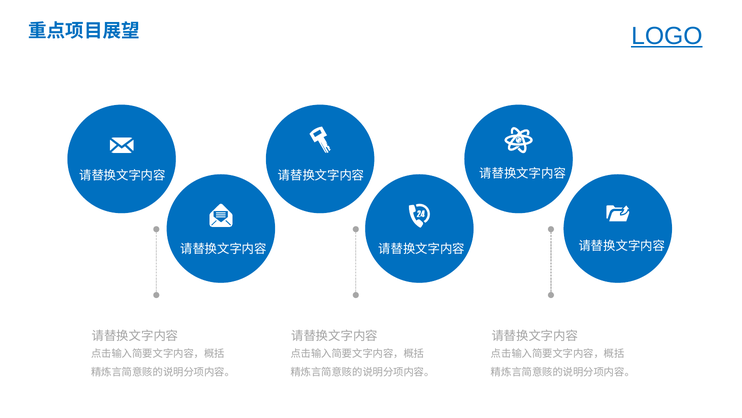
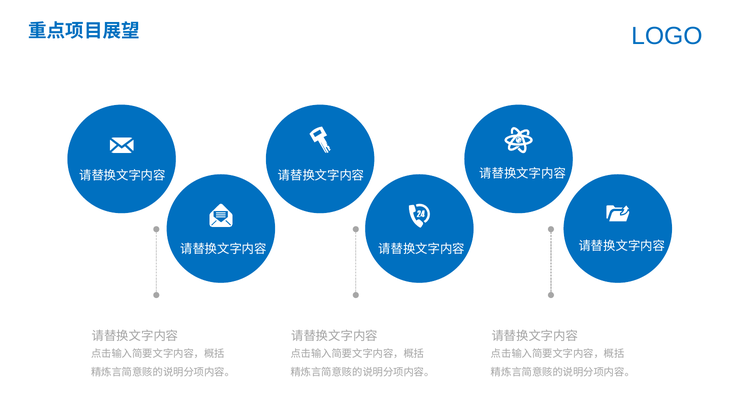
LOGO underline: present -> none (667, 36)
